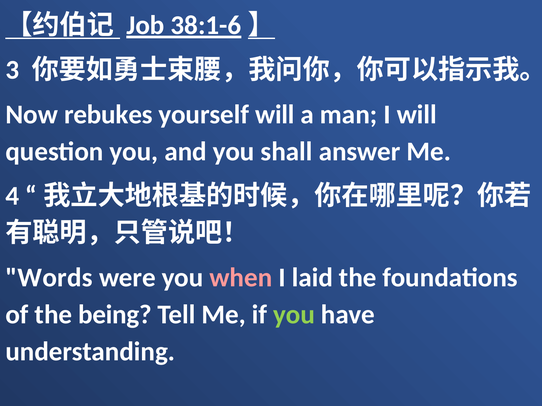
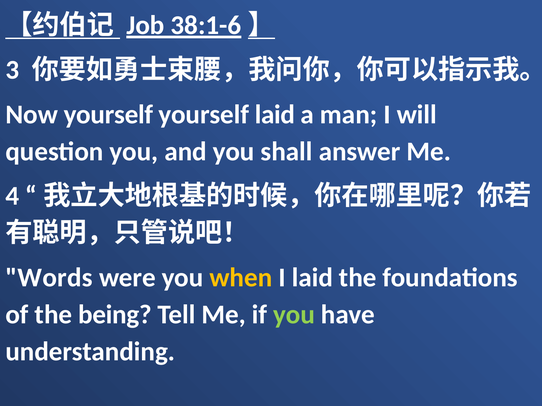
Now rebukes: rebukes -> yourself (108, 115)
yourself will: will -> laid (275, 115)
when colour: pink -> yellow (241, 278)
